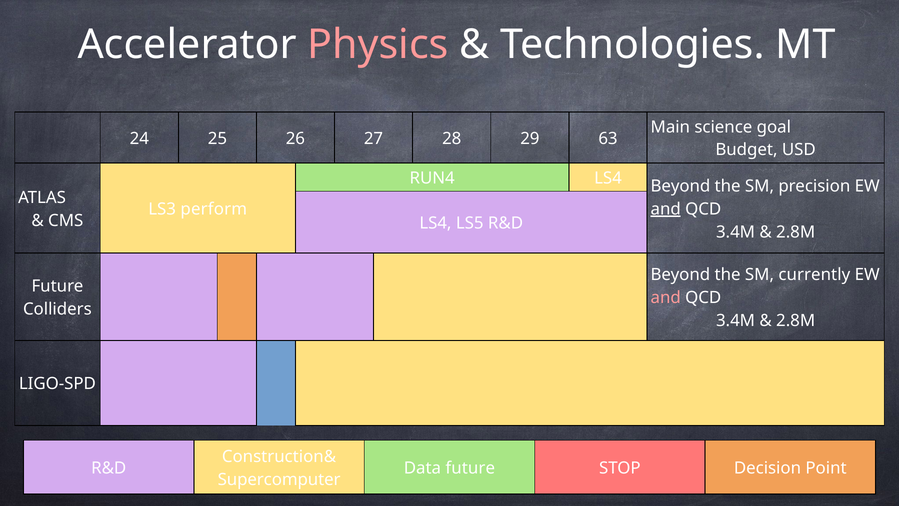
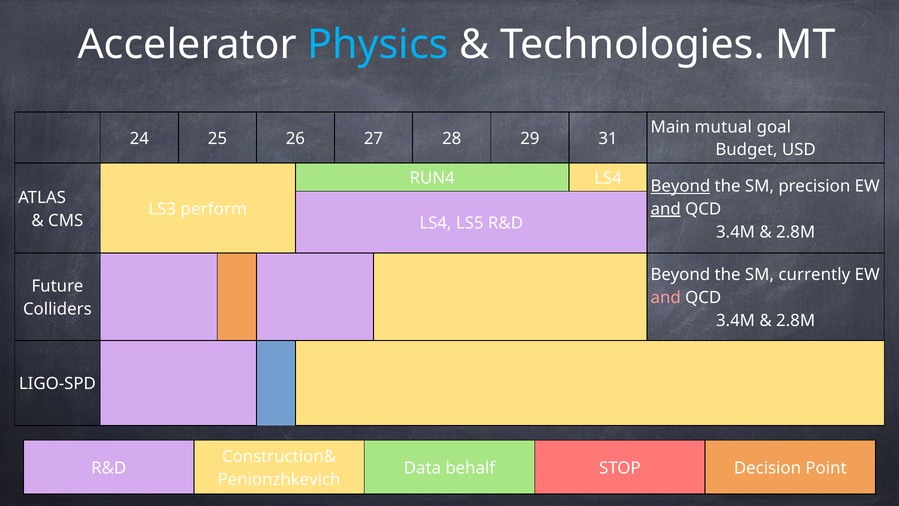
Physics colour: pink -> light blue (378, 45)
science: science -> mutual (723, 127)
63: 63 -> 31 (608, 138)
Beyond underline: none -> present (680, 186)
Data future: future -> behalf (470, 468)
Supercomputer: Supercomputer -> Penionzhkevich (279, 479)
